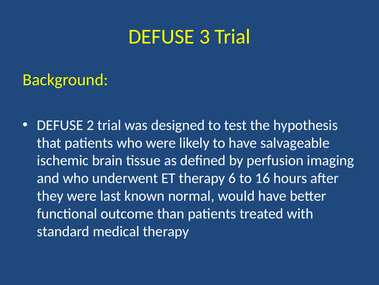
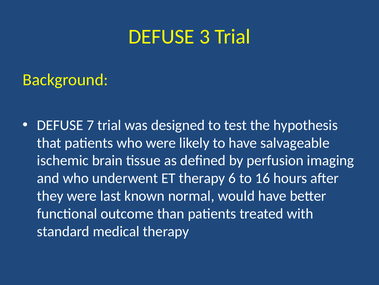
2: 2 -> 7 (90, 125)
